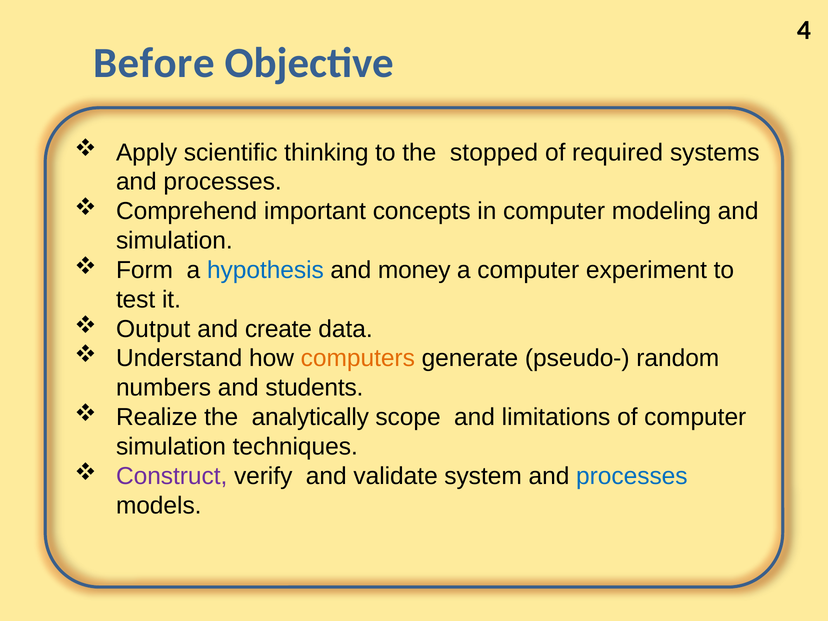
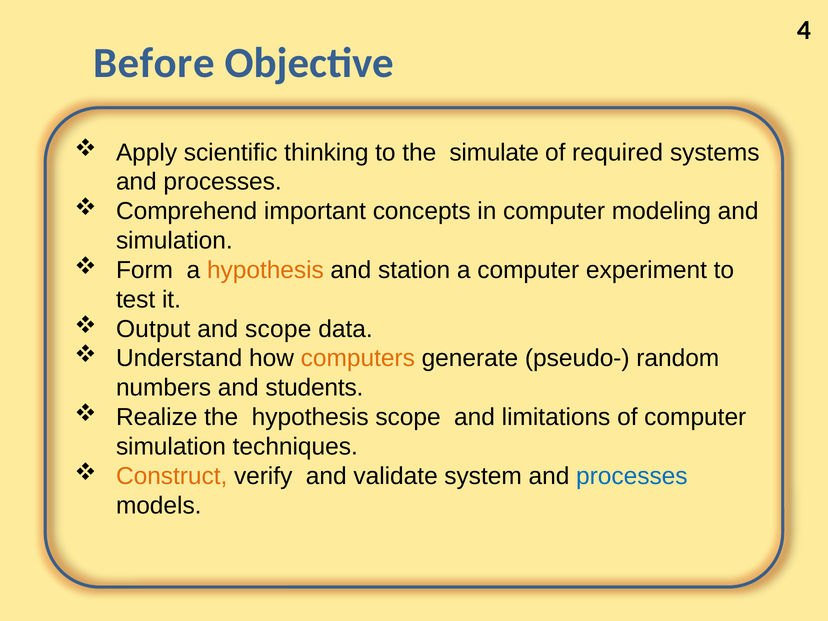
stopped: stopped -> simulate (494, 152)
hypothesis colour: blue -> orange (265, 270)
money: money -> station (414, 270)
and create: create -> scope (278, 329)
the analytically: analytically -> hypothesis (310, 417)
Construct colour: purple -> orange (172, 476)
